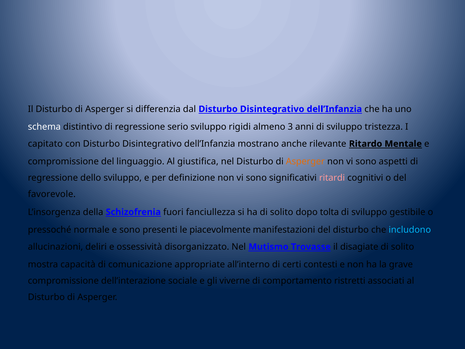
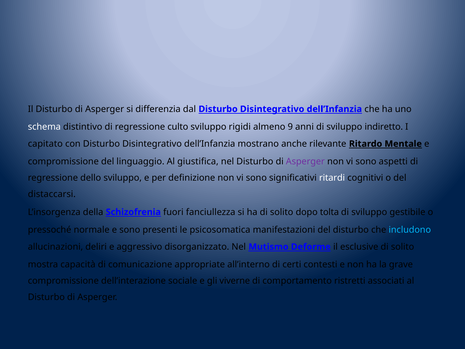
serio: serio -> culto (178, 127)
3: 3 -> 9 (290, 127)
tristezza: tristezza -> indiretto (384, 127)
Asperger colour: orange -> purple (305, 161)
ritardi colour: pink -> white (332, 178)
favorevole: favorevole -> distaccarsi (52, 194)
piacevolmente: piacevolmente -> psicosomatica (220, 230)
ossessività: ossessività -> aggressivo (139, 247)
Trovasse: Trovasse -> Deforme (311, 247)
disagiate: disagiate -> esclusive (359, 247)
